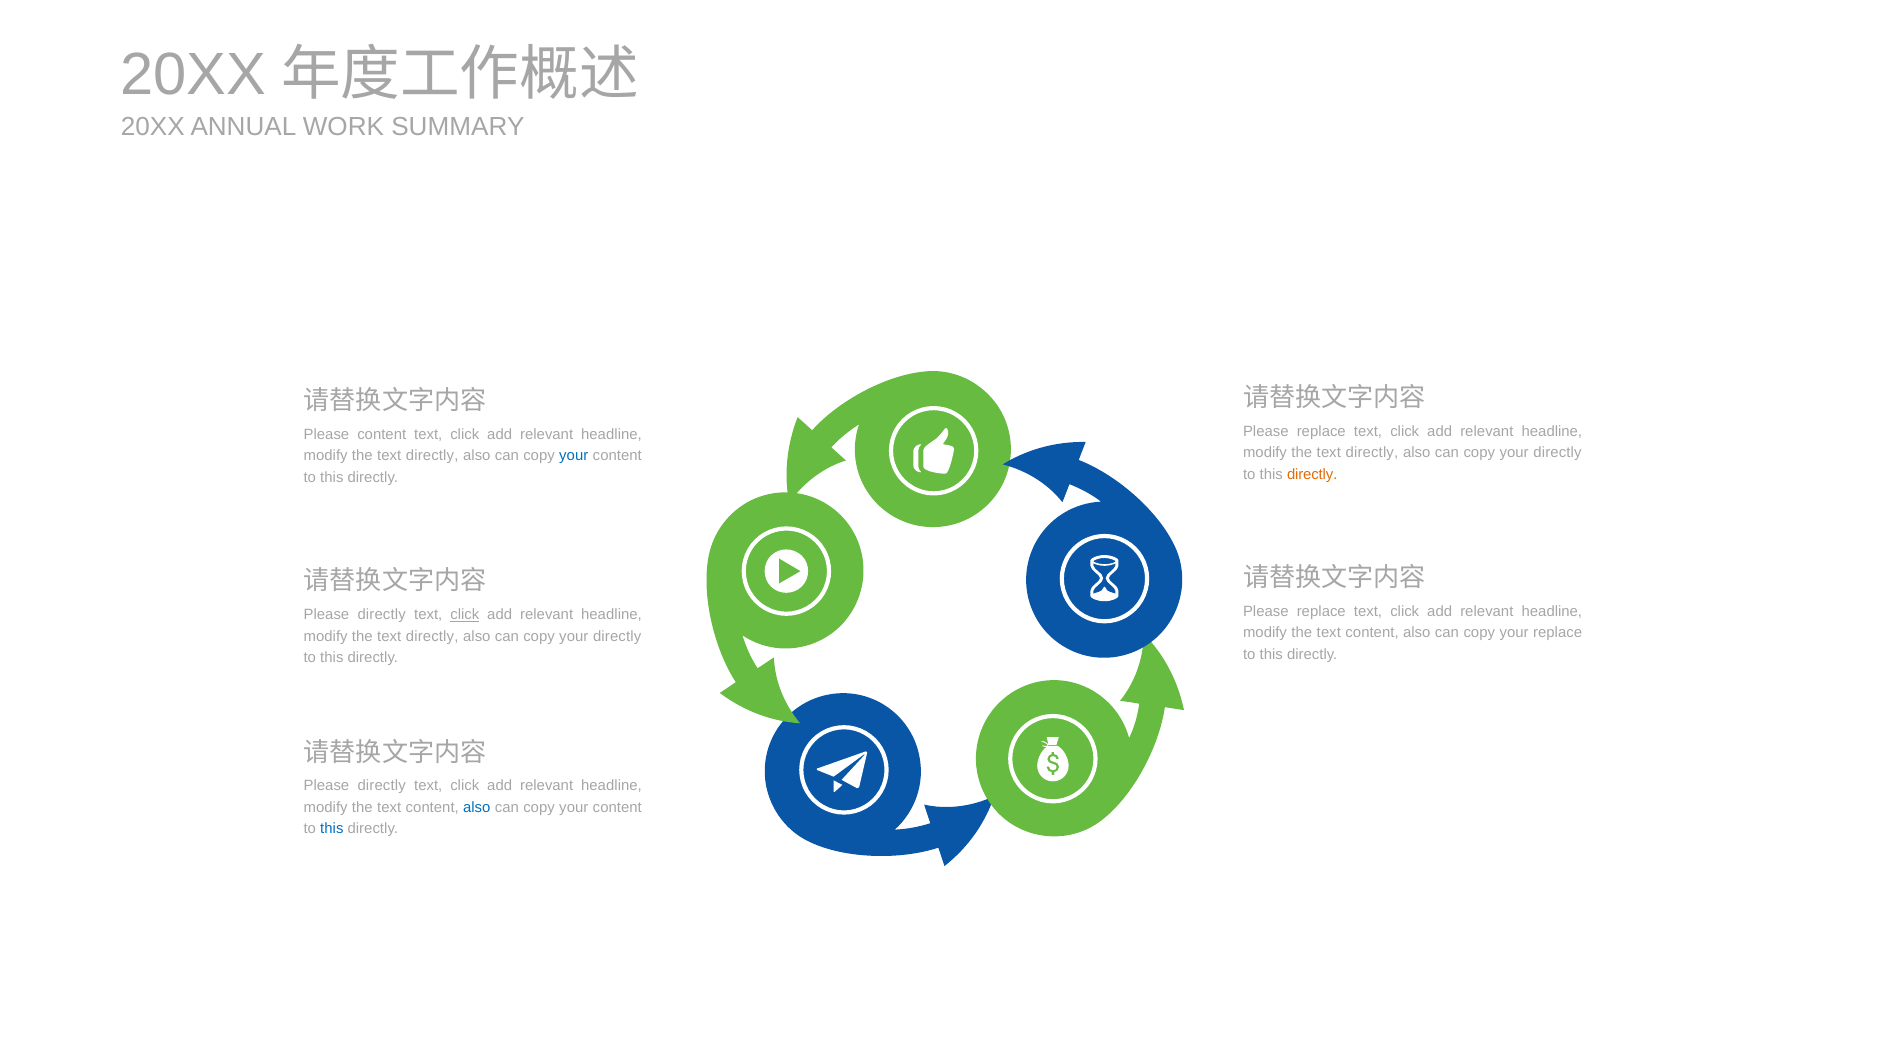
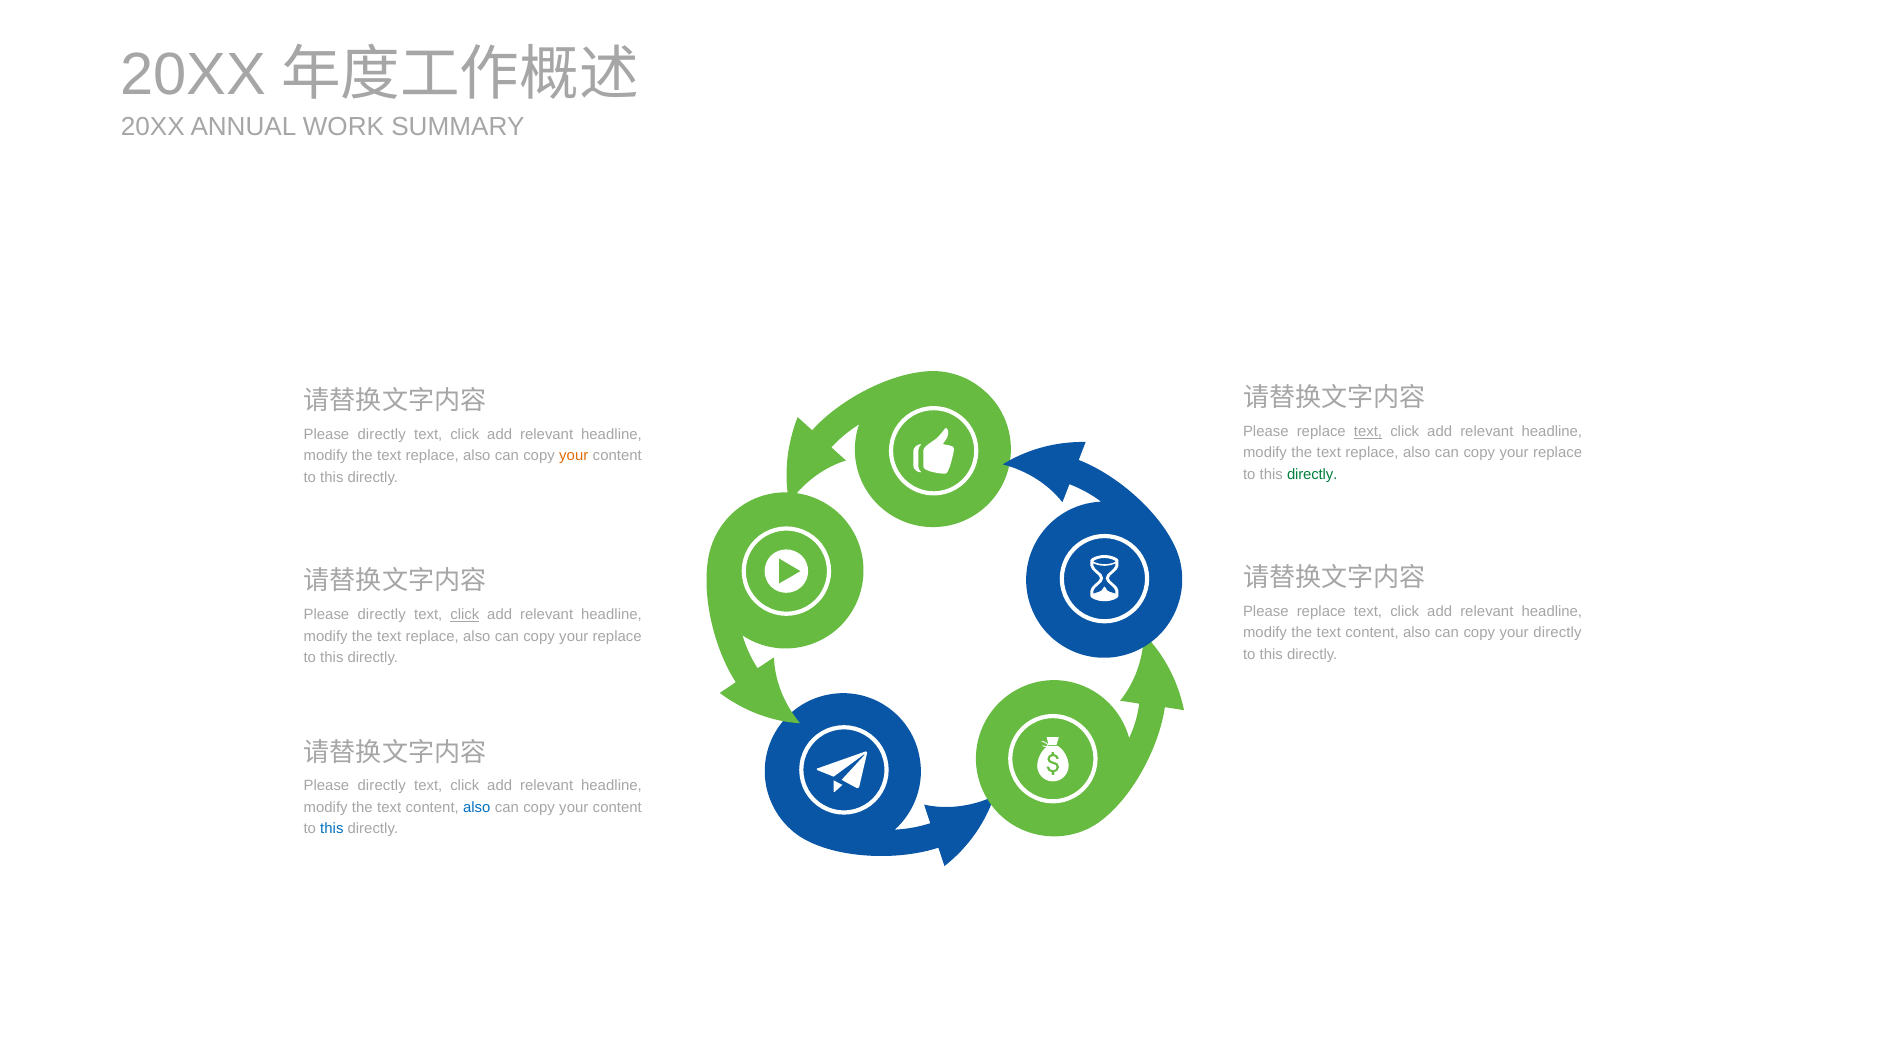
text underline: none -> present (1368, 432)
content: content -> directly (382, 434)
directly: directly -> replace (1372, 453)
directly: directly -> replace (1558, 453)
directly: directly -> replace (432, 456)
your colour: blue -> orange (574, 456)
directly colour: orange -> green (1312, 474)
your replace: replace -> directly (1558, 633)
directly: directly -> replace (432, 636)
directly: directly -> replace (617, 636)
